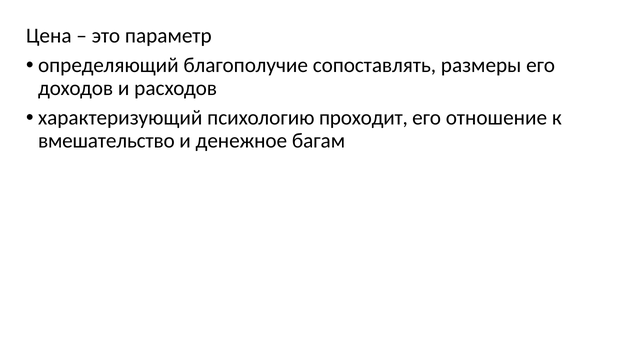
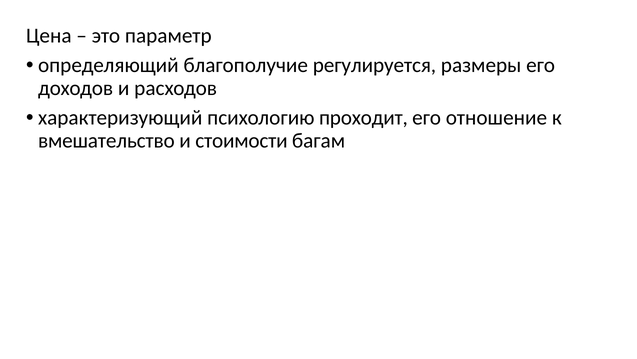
сопоставлять: сопоставлять -> регулируется (374, 65)
денежное: денежное -> стоимости (241, 141)
